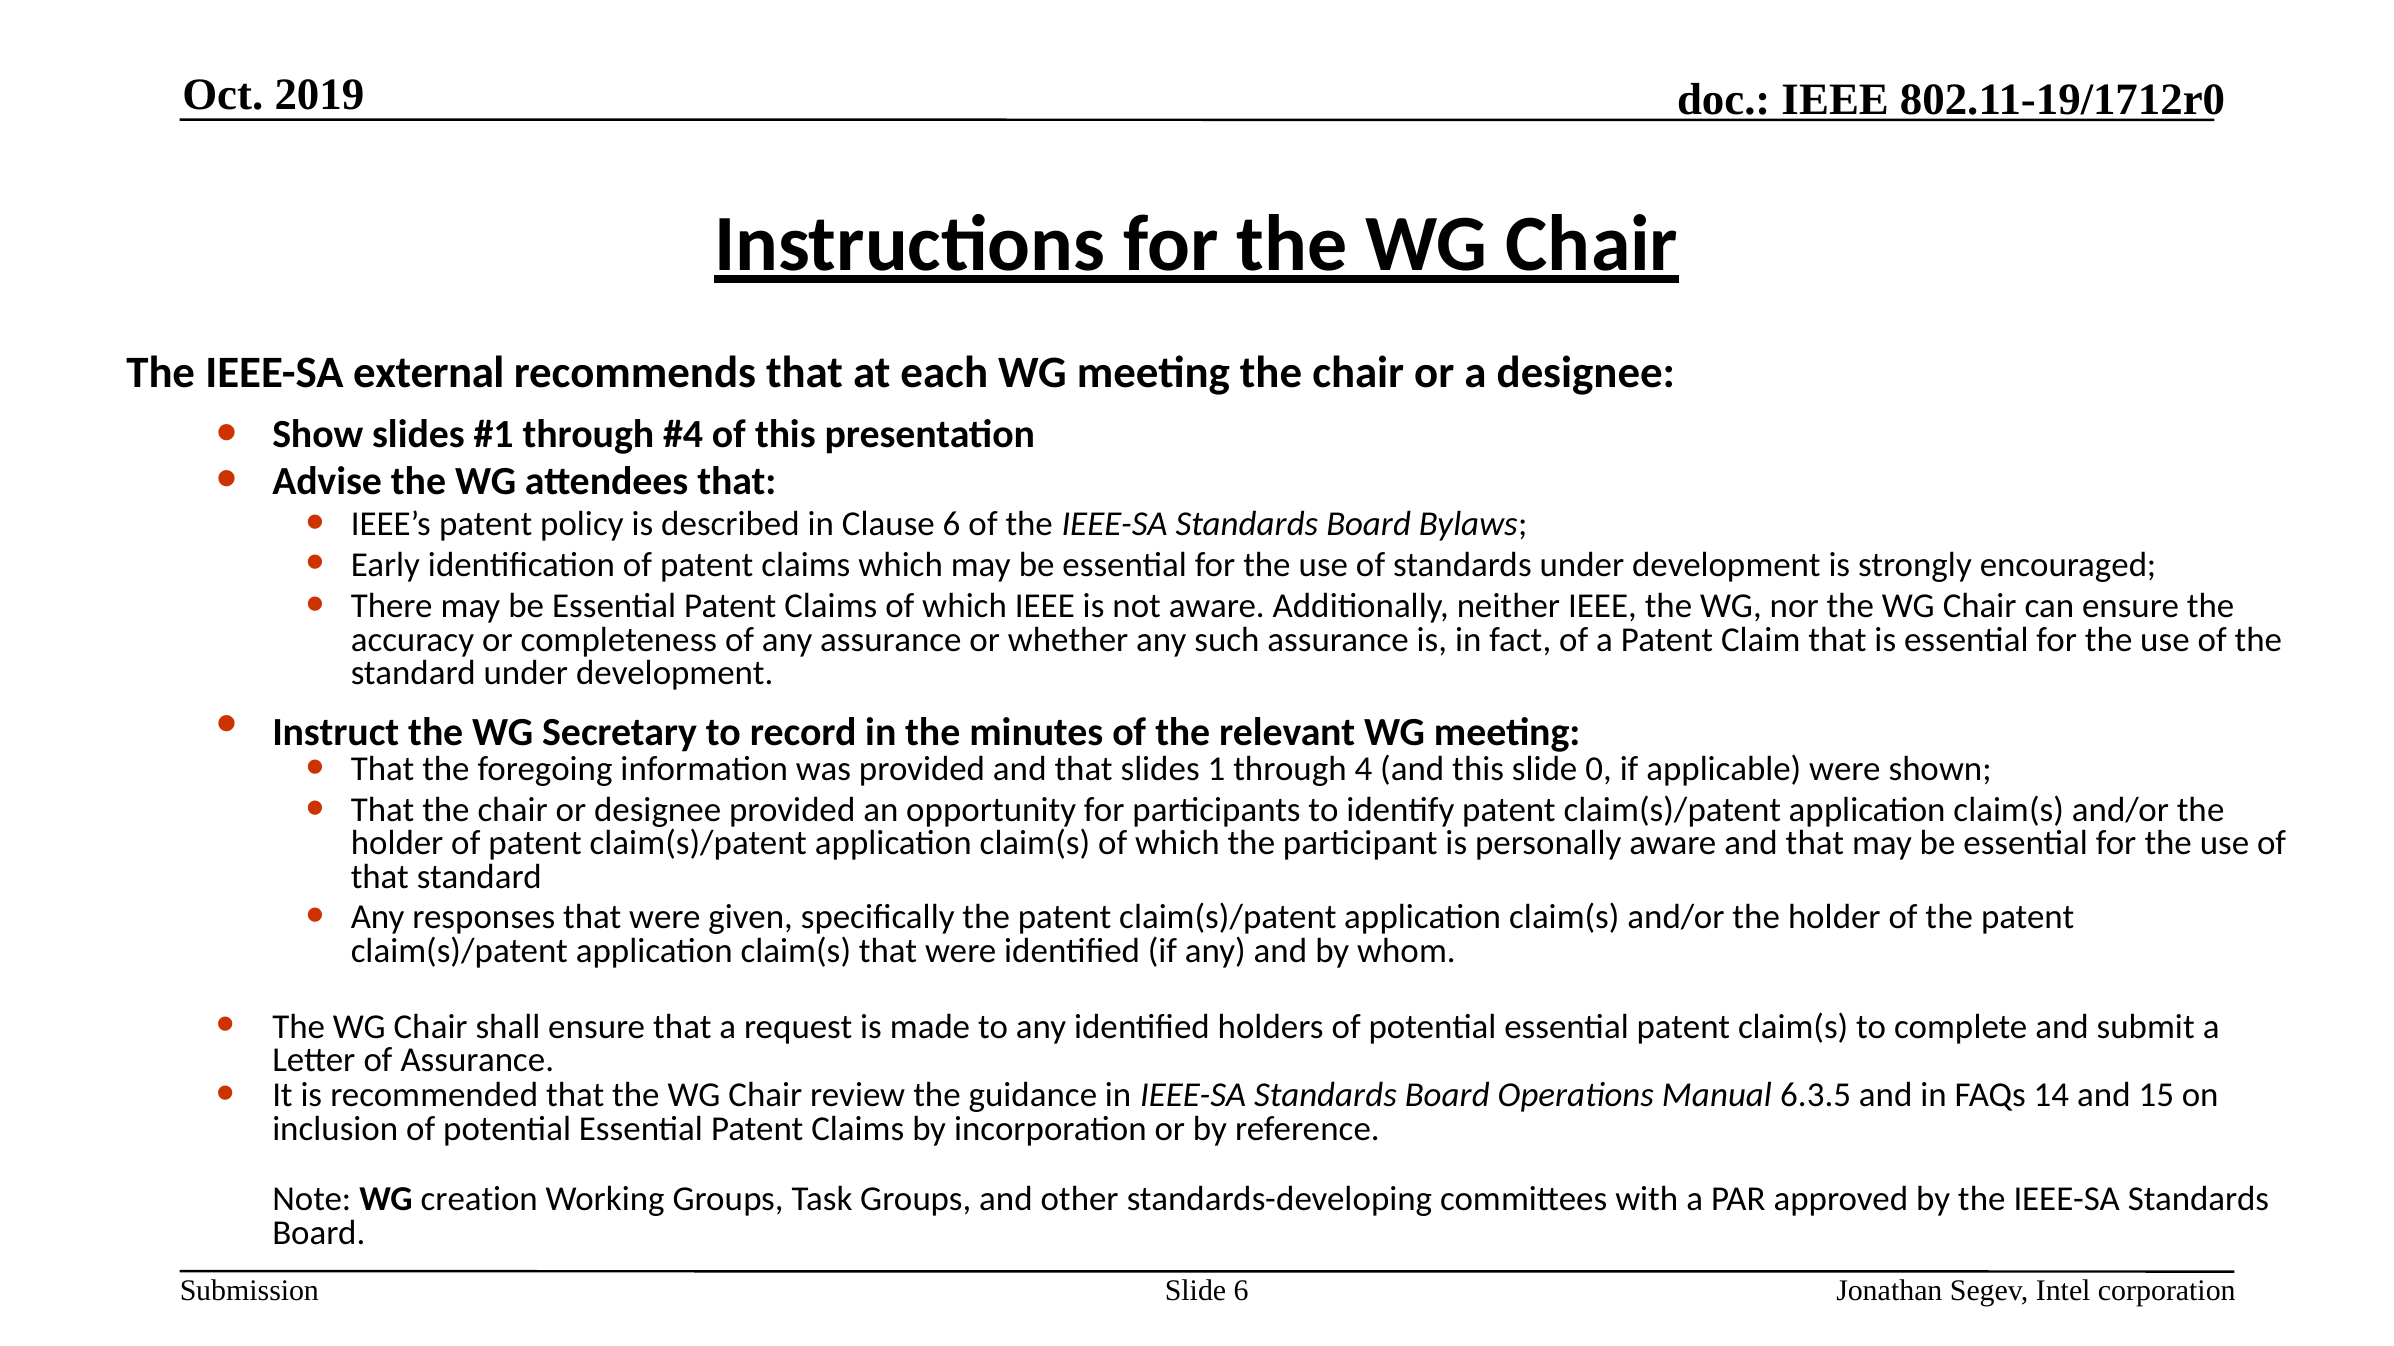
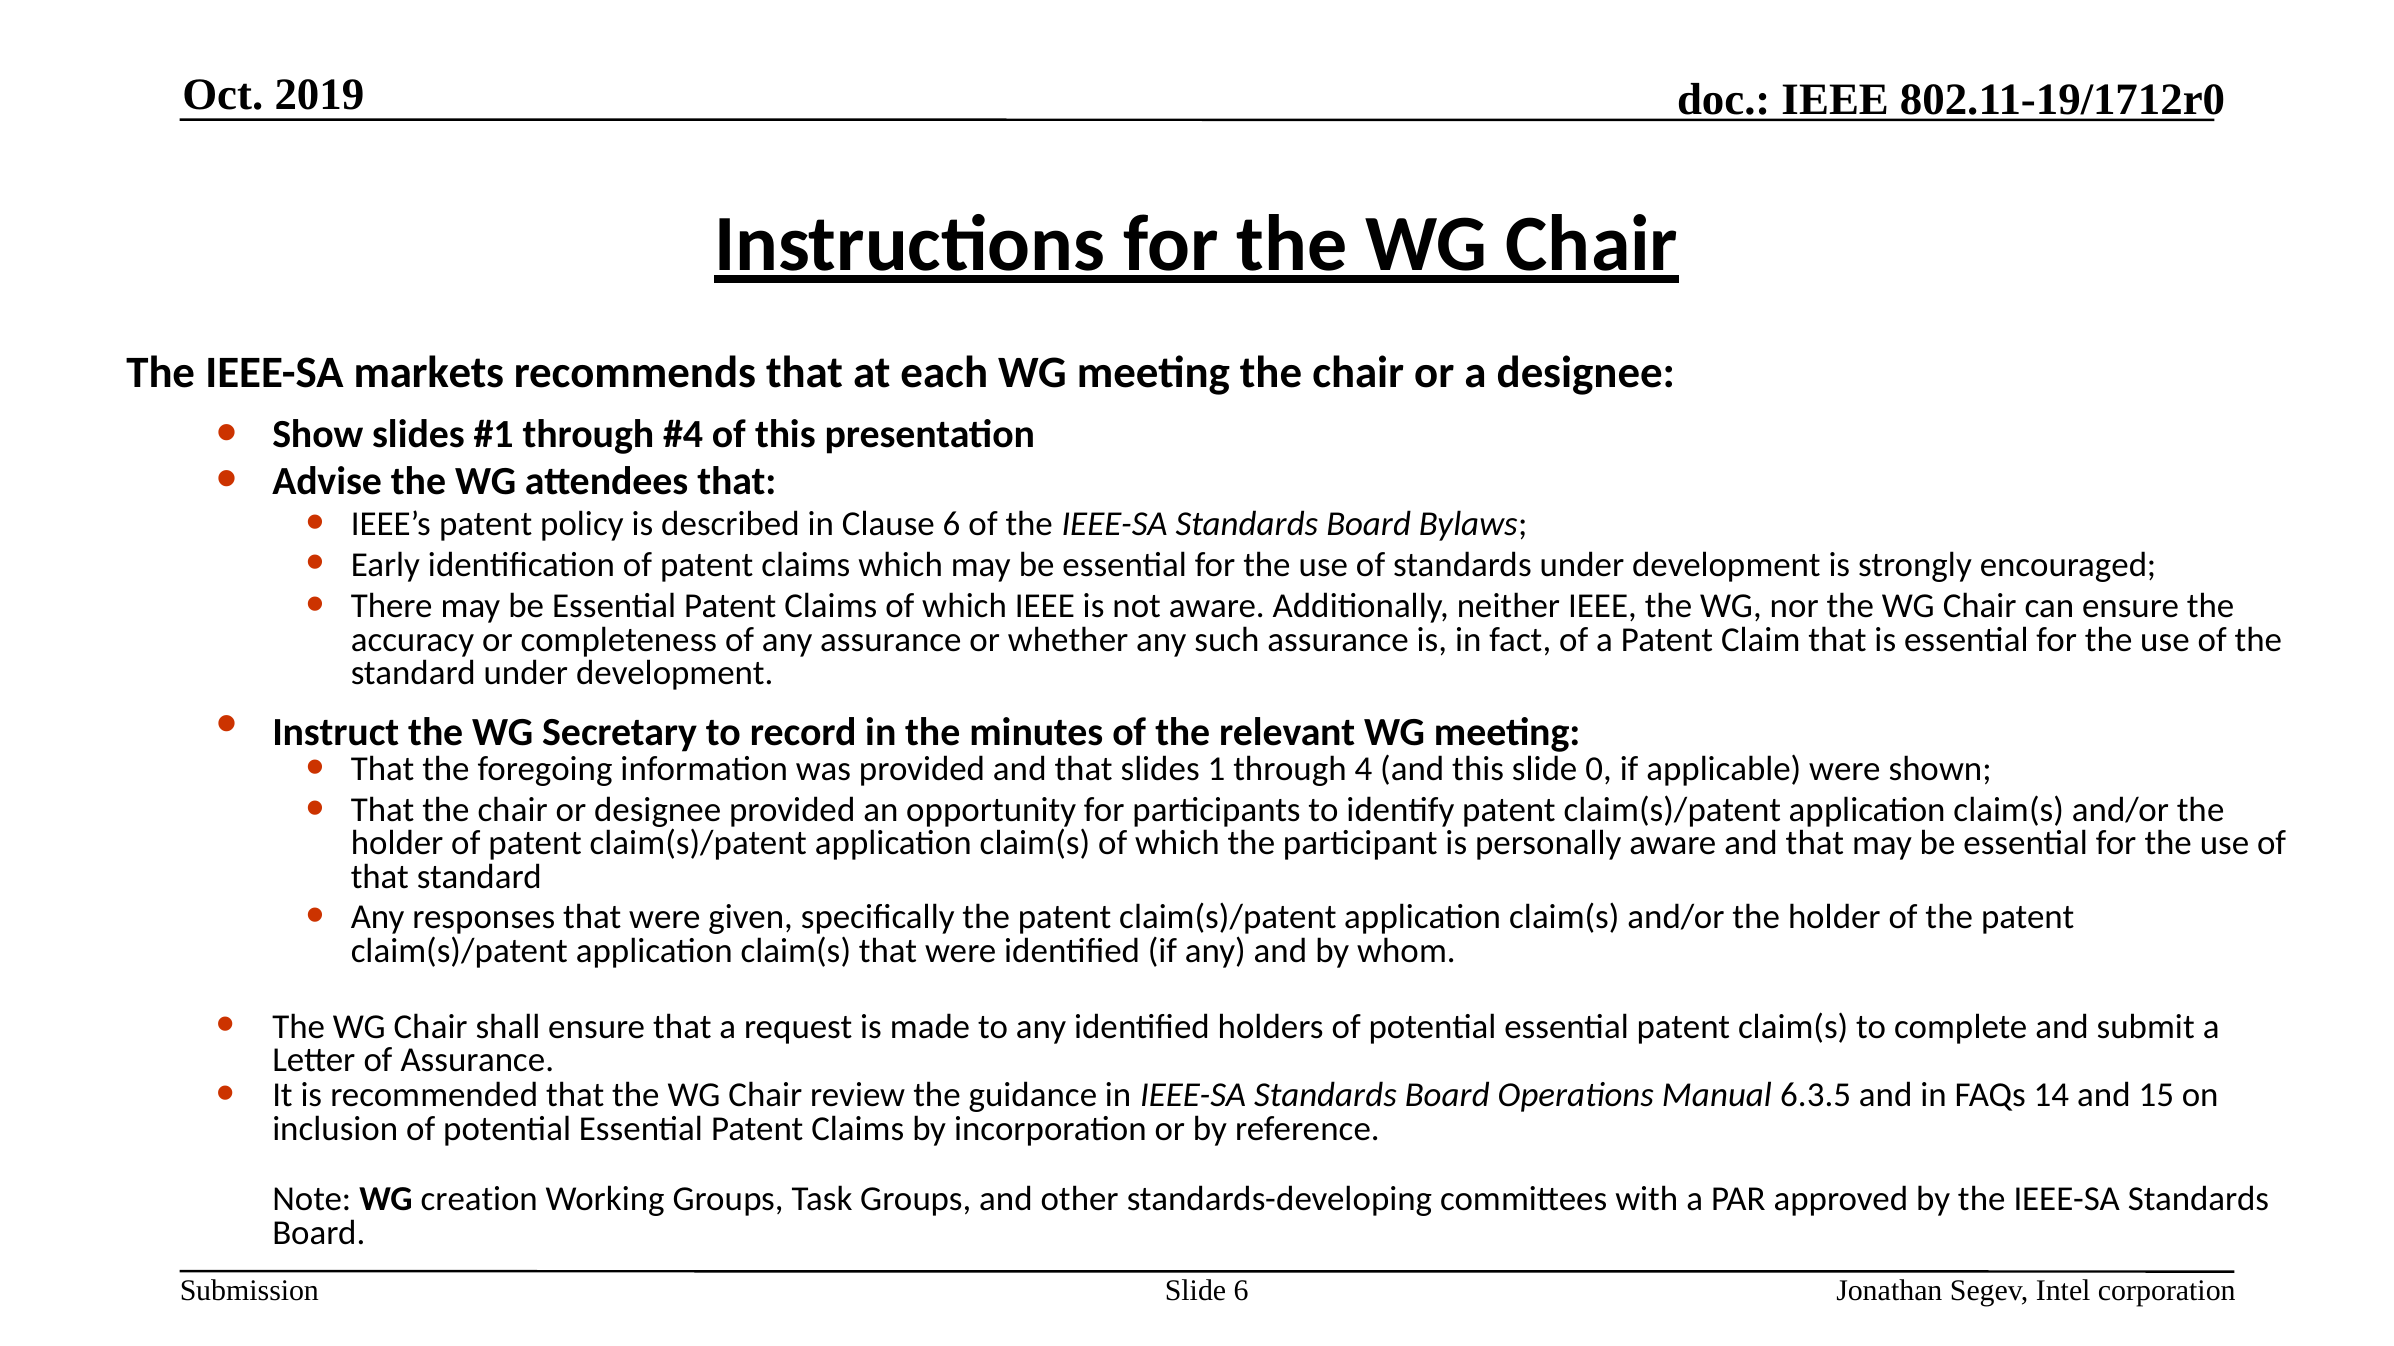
external: external -> markets (429, 373)
